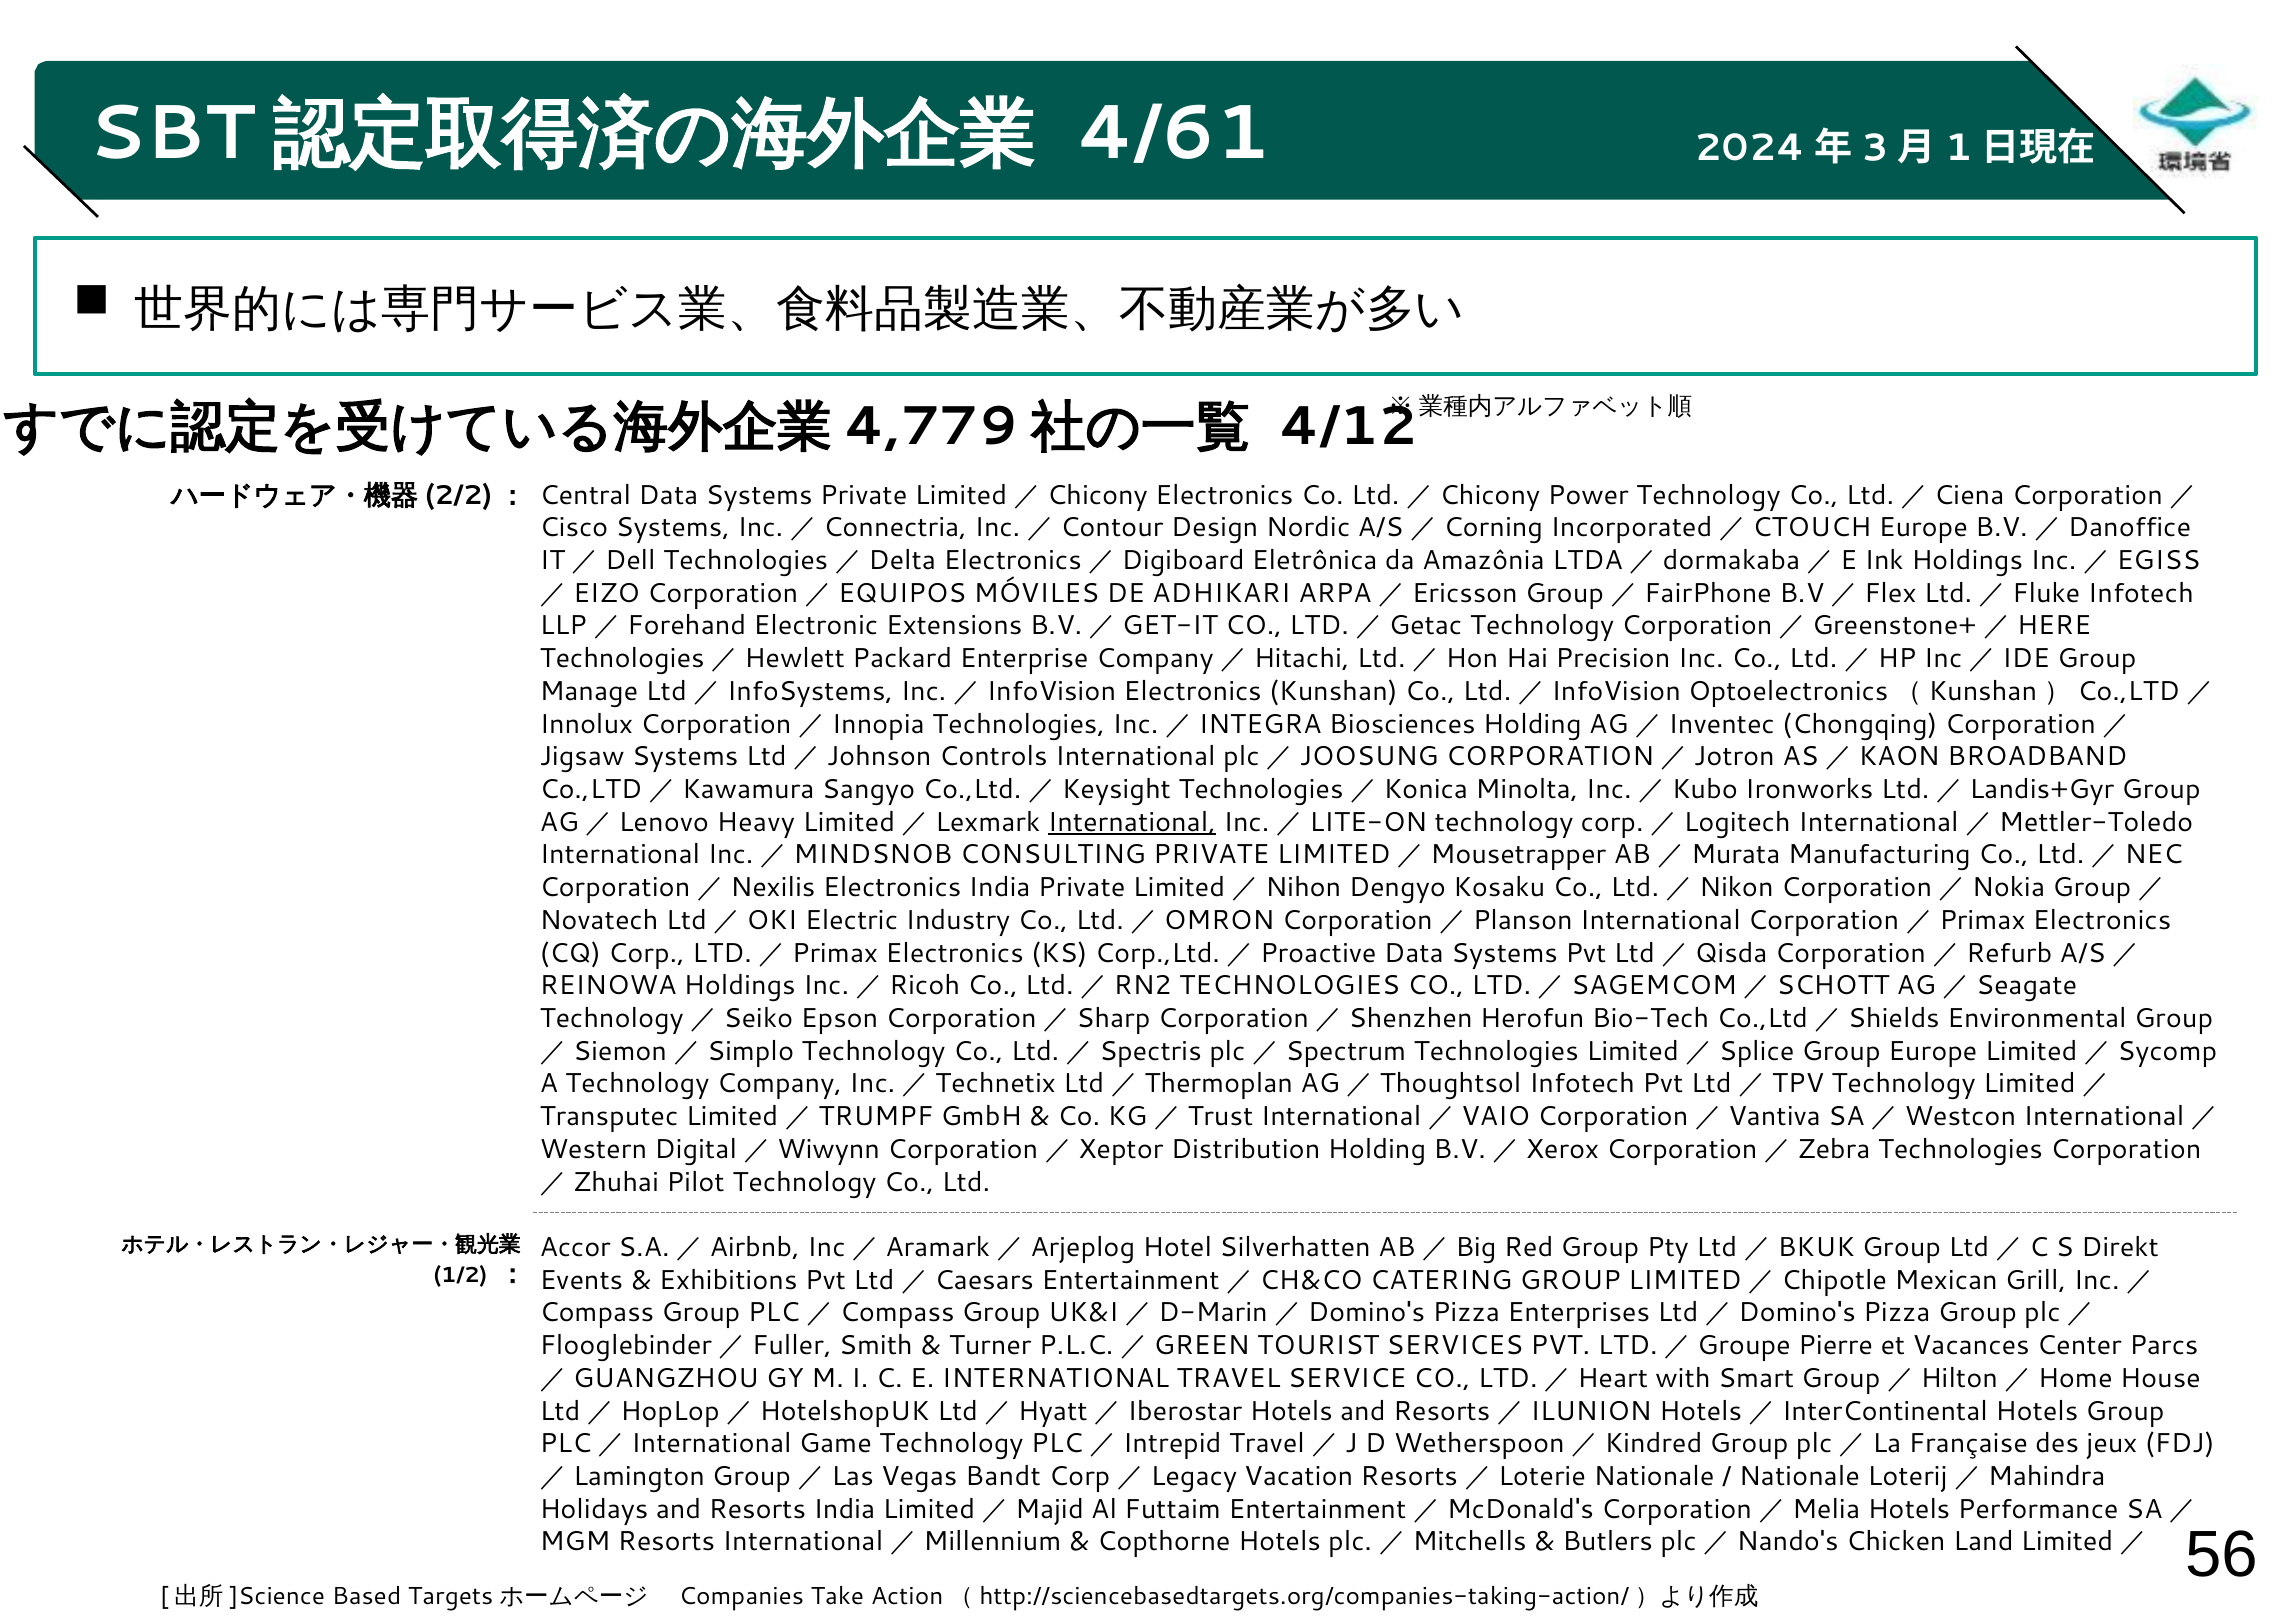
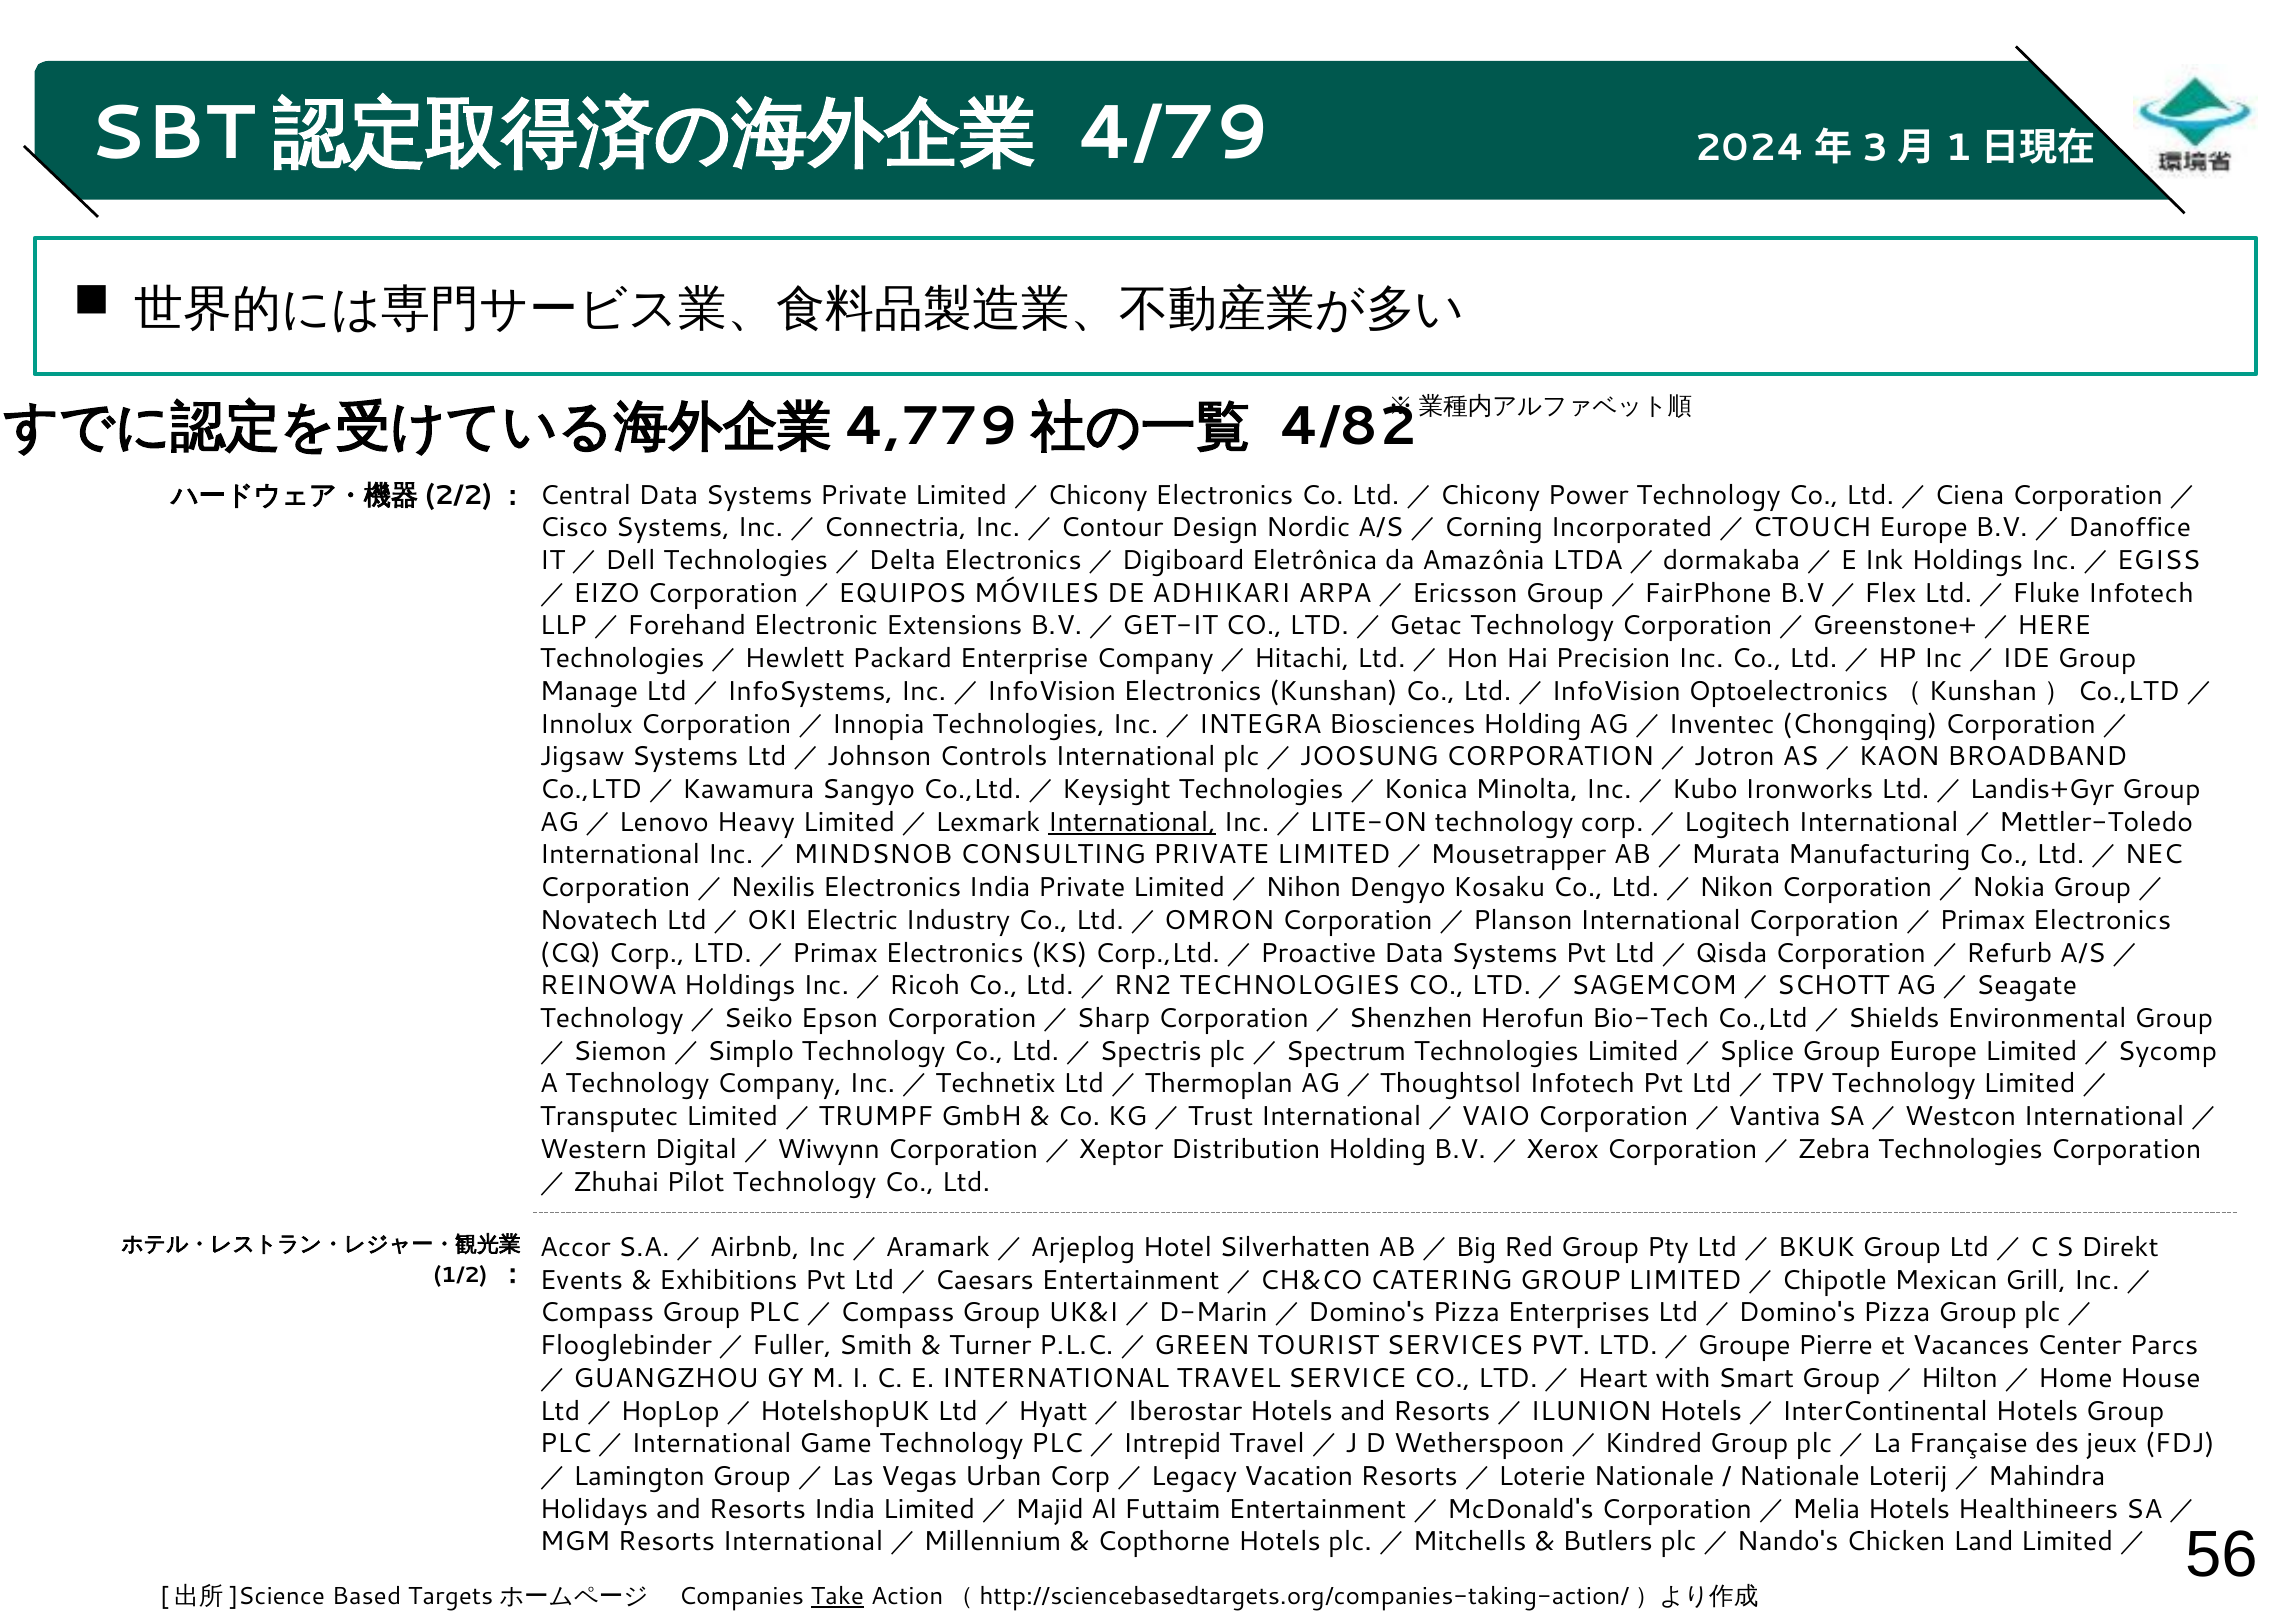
4/61: 4/61 -> 4/79 (1174, 134)
4/12: 4/12 -> 4/82 (1349, 427)
Bandt: Bandt -> Urban (1003, 1476)
Performance: Performance -> Healthineers (2038, 1509)
Take underline: none -> present (837, 1596)
